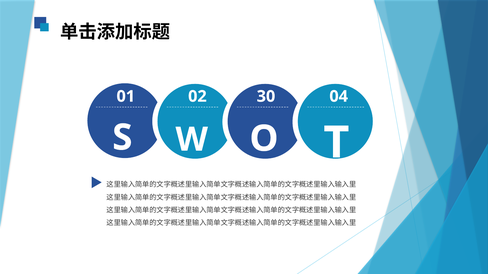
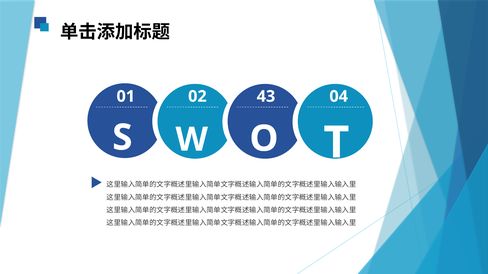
30: 30 -> 43 (266, 97)
